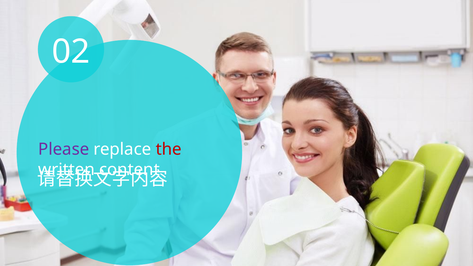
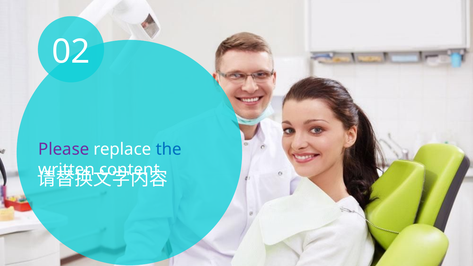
the colour: red -> blue (169, 149)
